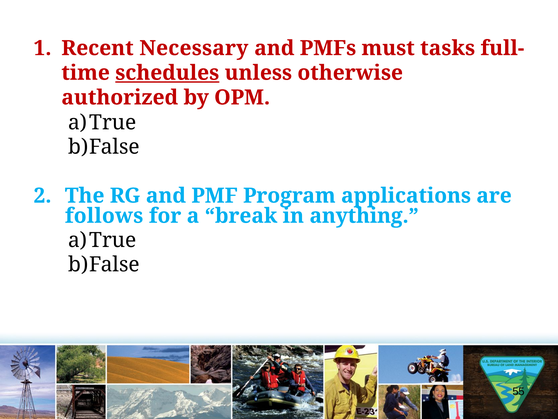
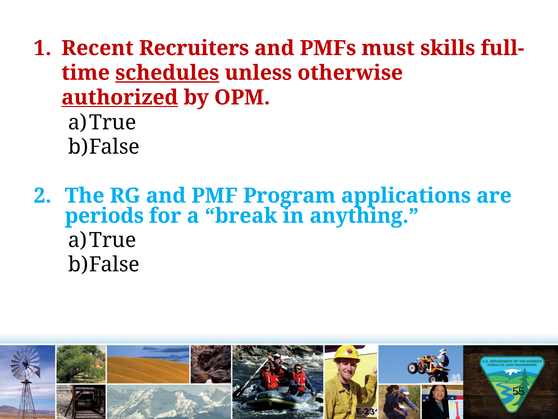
Necessary: Necessary -> Recruiters (194, 48)
tasks: tasks -> skills (448, 48)
authorized underline: none -> present (120, 97)
follows: follows -> periods (104, 216)
